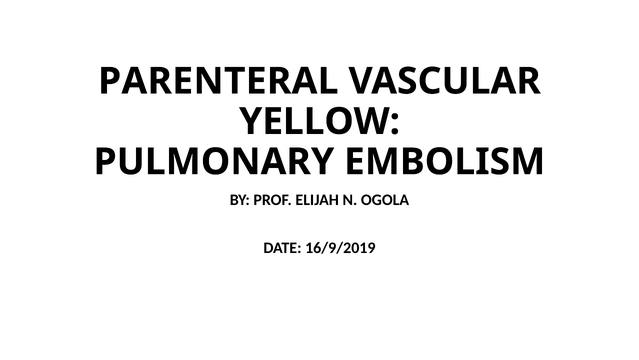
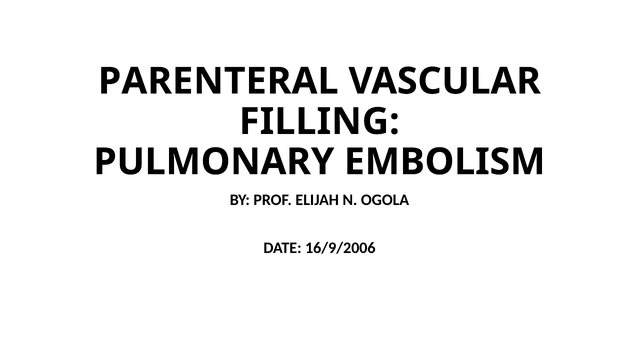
YELLOW: YELLOW -> FILLING (319, 121)
16/9/2019: 16/9/2019 -> 16/9/2006 (340, 248)
